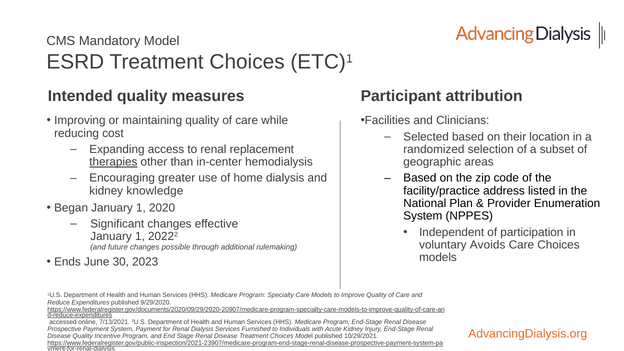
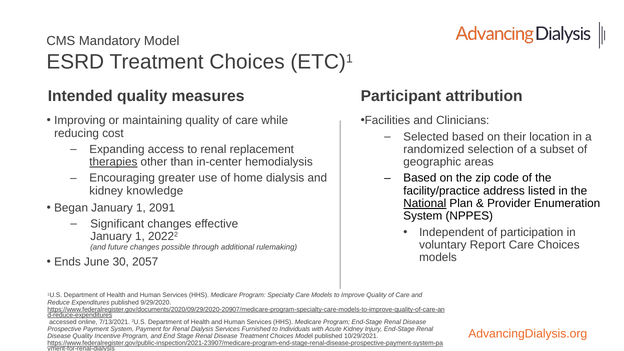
National underline: none -> present (425, 203)
2020: 2020 -> 2091 (162, 208)
Avoids: Avoids -> Report (488, 245)
2023: 2023 -> 2057 (145, 262)
